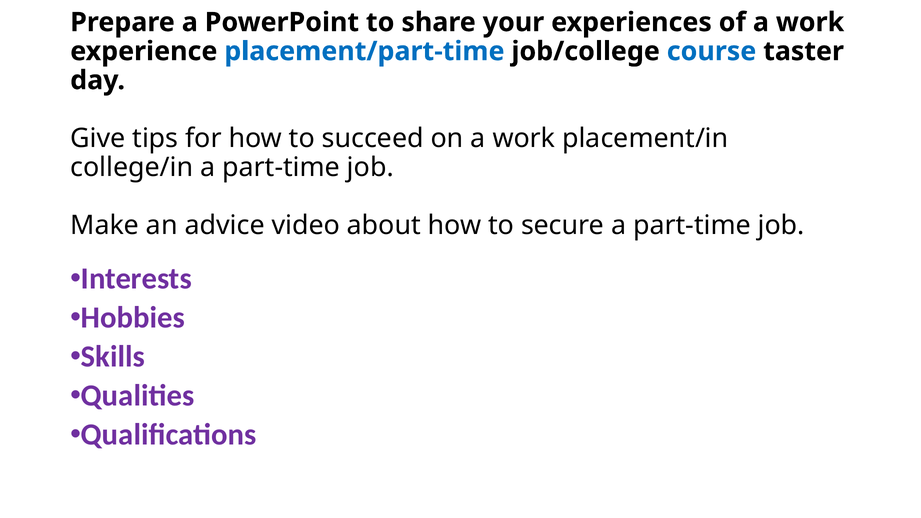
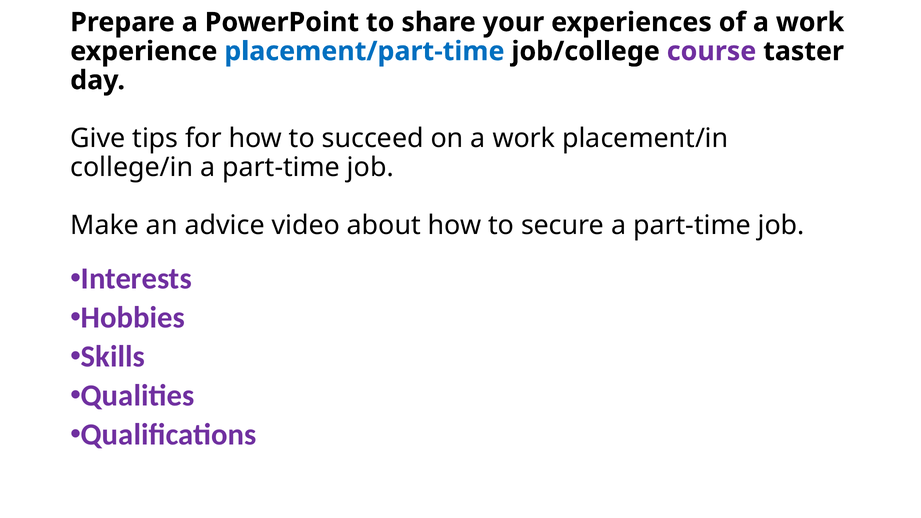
course colour: blue -> purple (712, 51)
